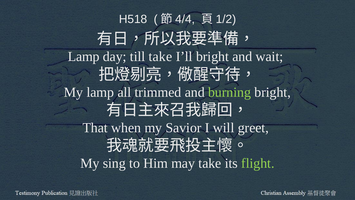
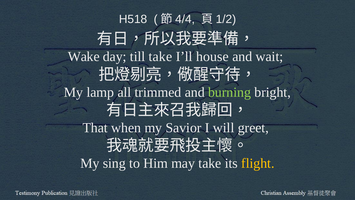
Lamp: Lamp -> Wake (84, 57)
I’ll bright: bright -> house (212, 57)
flight colour: light green -> yellow (258, 163)
